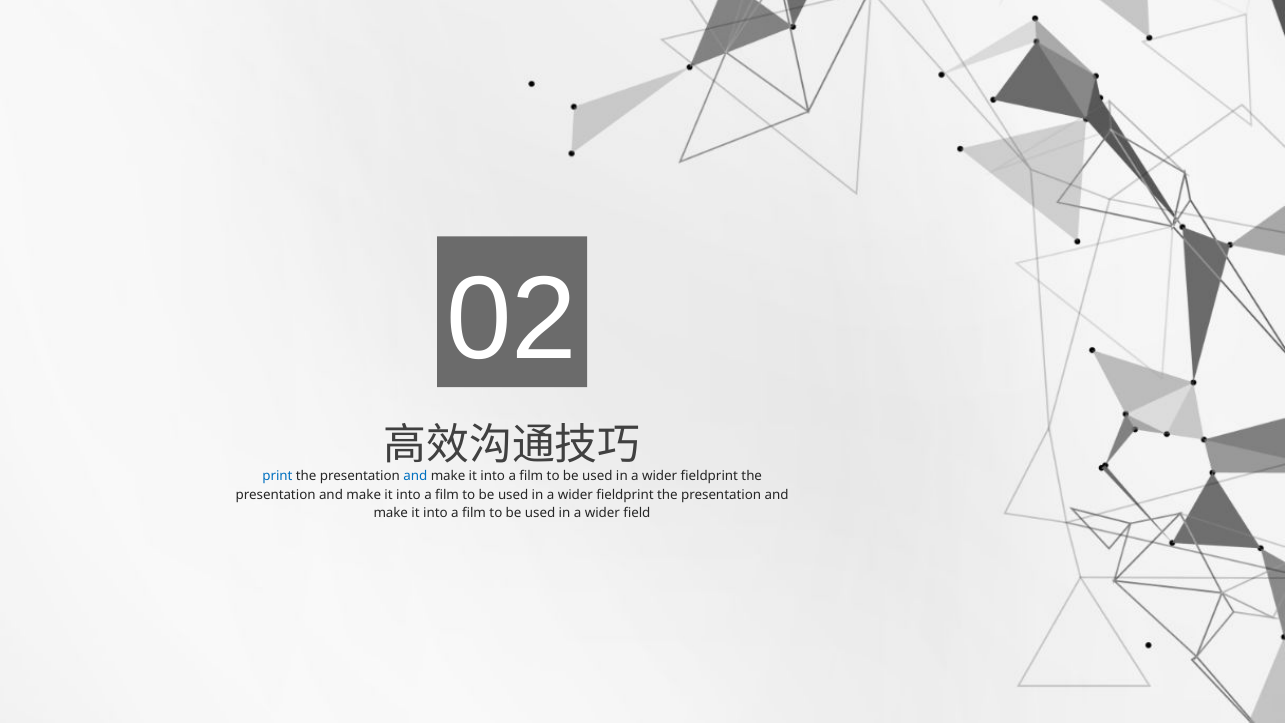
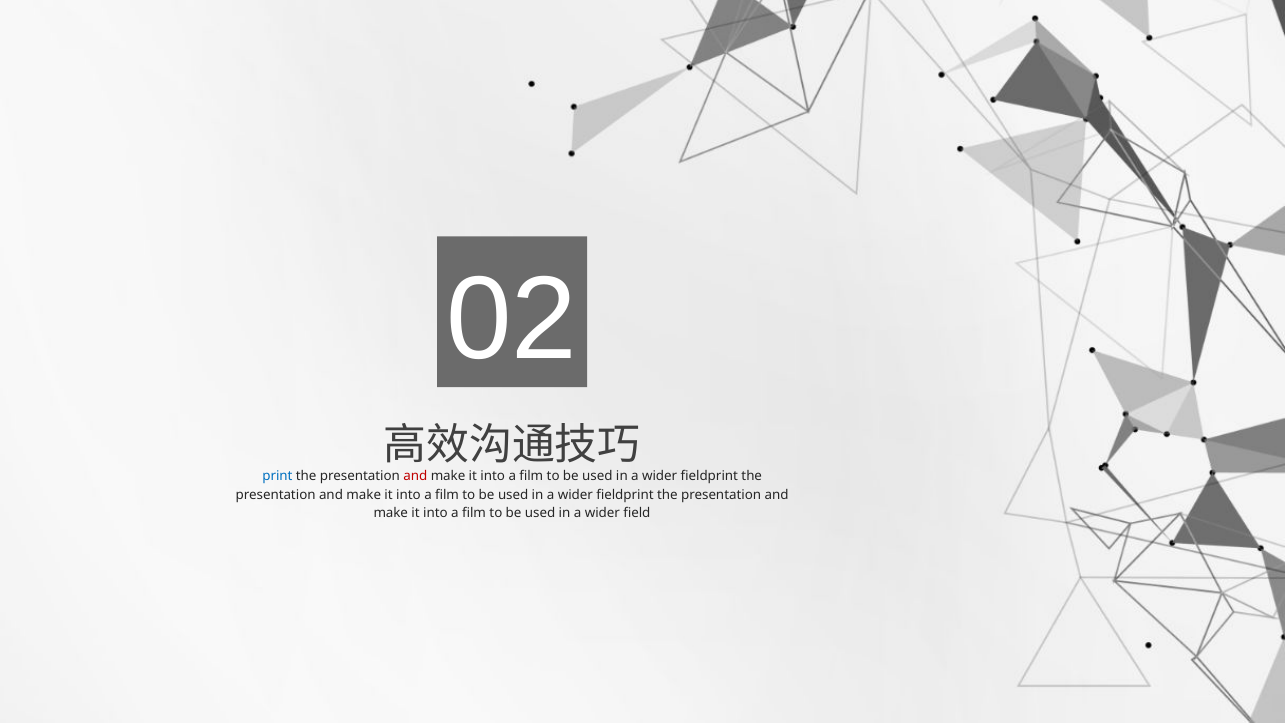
and colour: blue -> red (415, 476)
